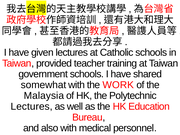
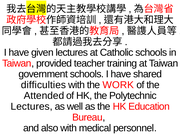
somewhat: somewhat -> difficulties (43, 85)
Malaysia: Malaysia -> Attended (44, 96)
